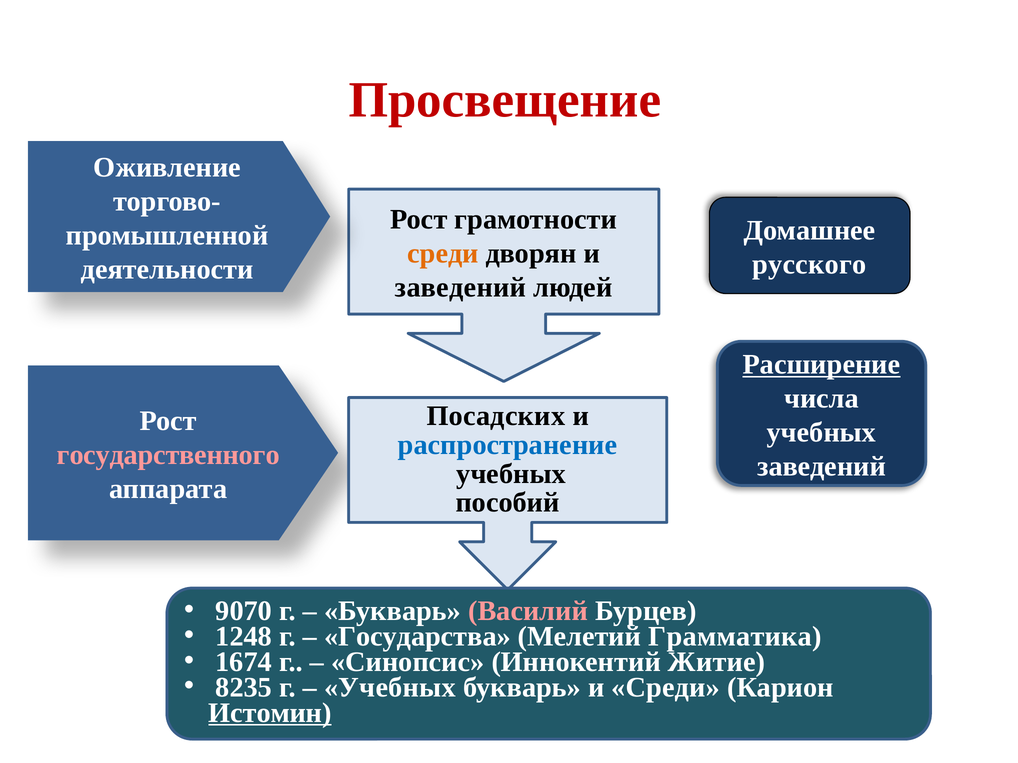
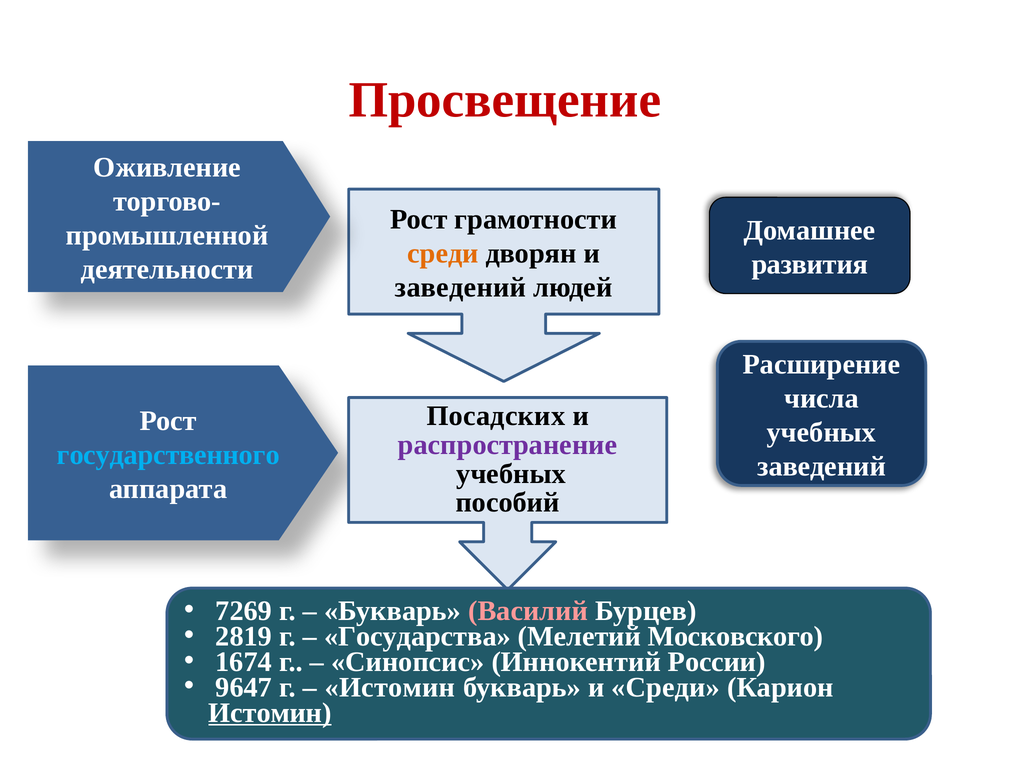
русского: русского -> развития (810, 265)
Расширение underline: present -> none (821, 365)
распространение colour: blue -> purple (508, 445)
государственного colour: pink -> light blue (168, 455)
9070: 9070 -> 7269 (244, 611)
1248: 1248 -> 2819 (244, 637)
Грамматика: Грамматика -> Московского (735, 637)
Житие: Житие -> России (717, 662)
8235: 8235 -> 9647 (244, 688)
Учебных: Учебных -> Истомин (390, 688)
